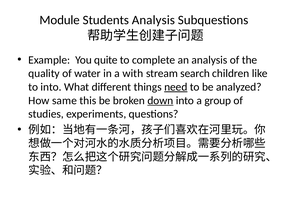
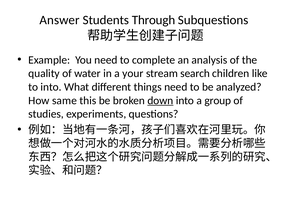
Module: Module -> Answer (60, 20)
Students Analysis: Analysis -> Through (154, 20)
You quite: quite -> need (106, 60)
with: with -> your (133, 73)
need underline: present -> none (176, 87)
